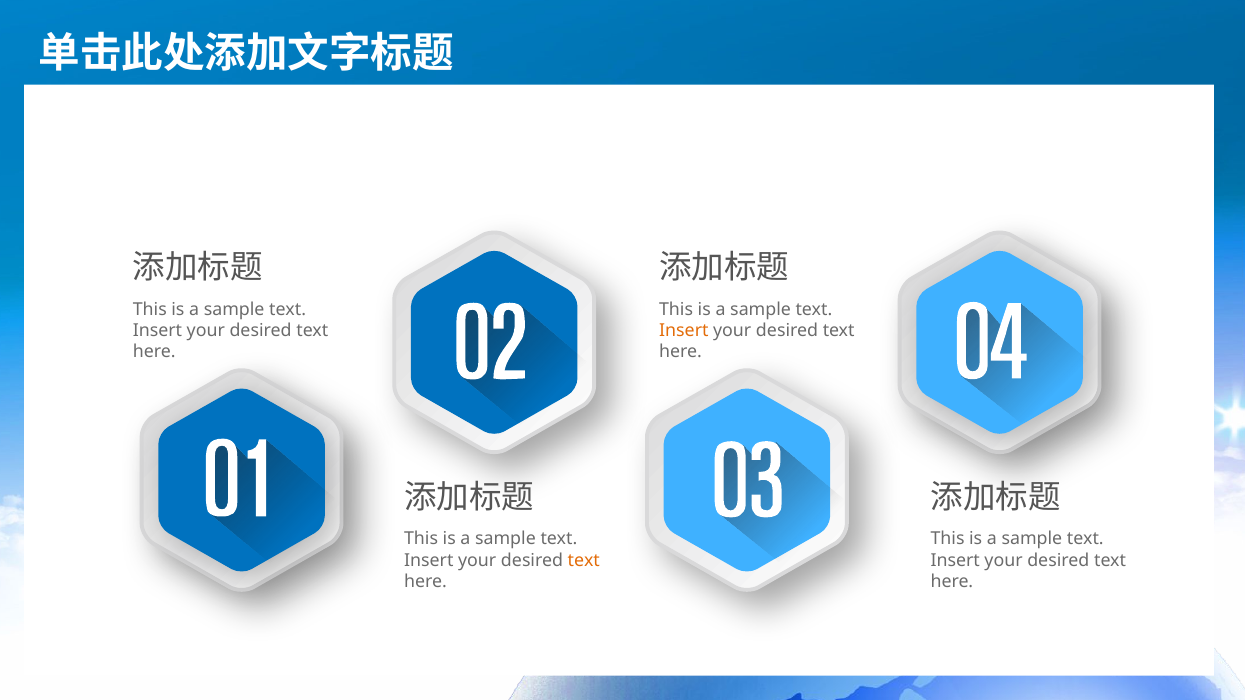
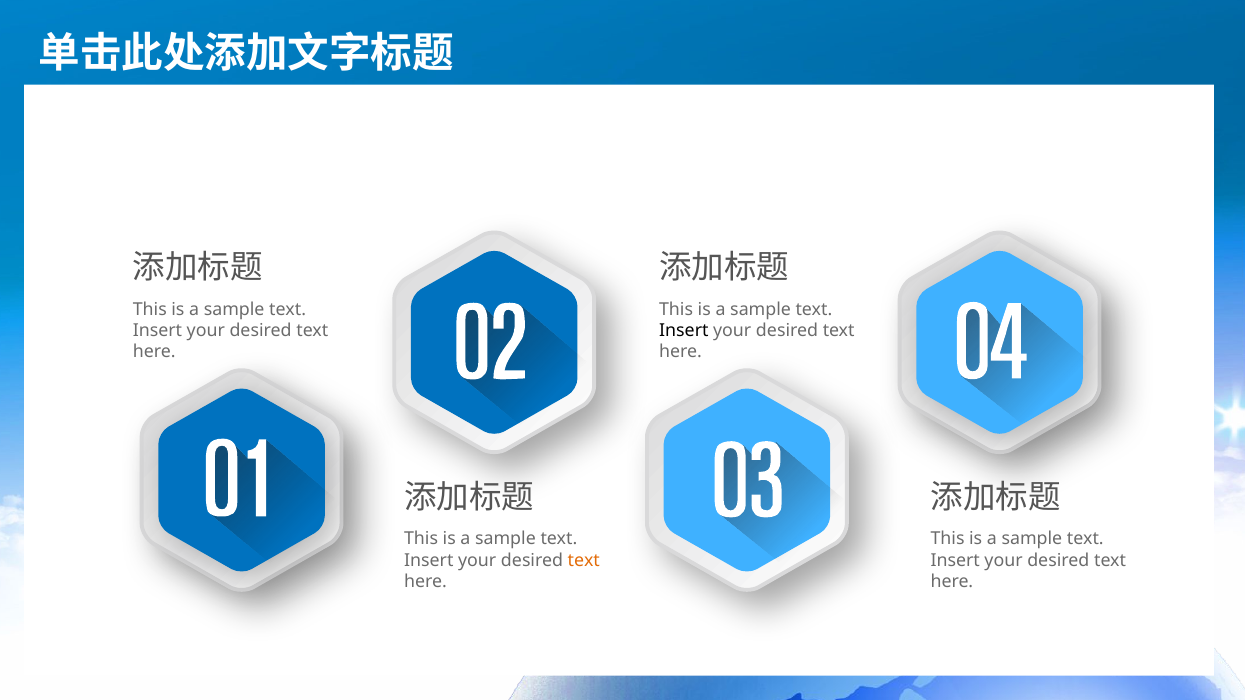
Insert colour: orange -> black (684, 331)
